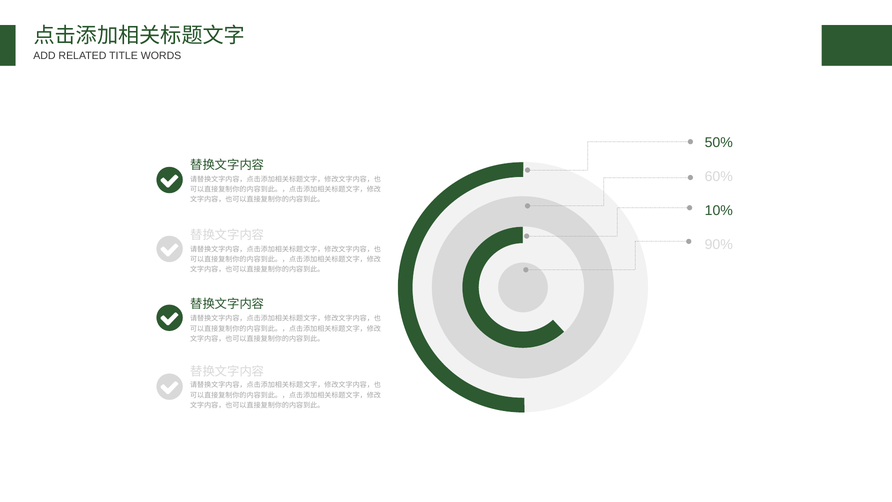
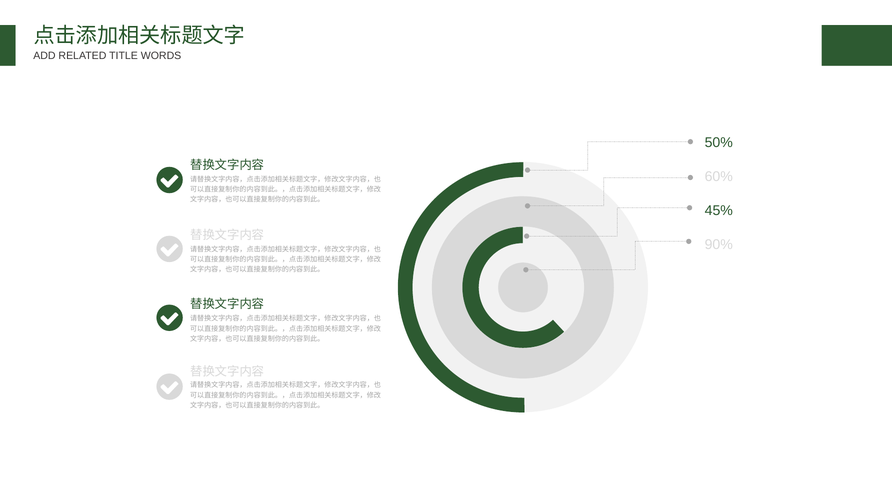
10%: 10% -> 45% (719, 211)
